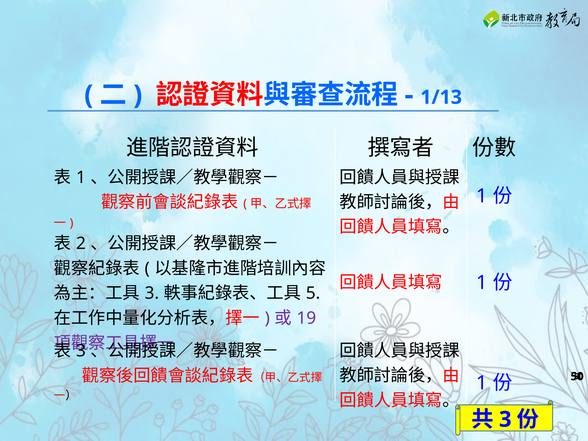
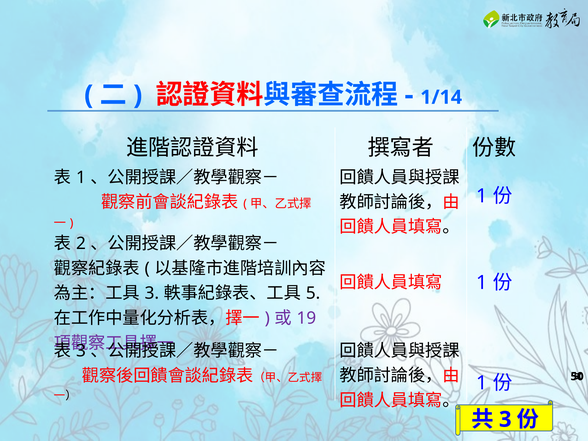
1/13: 1/13 -> 1/14 (441, 97)
